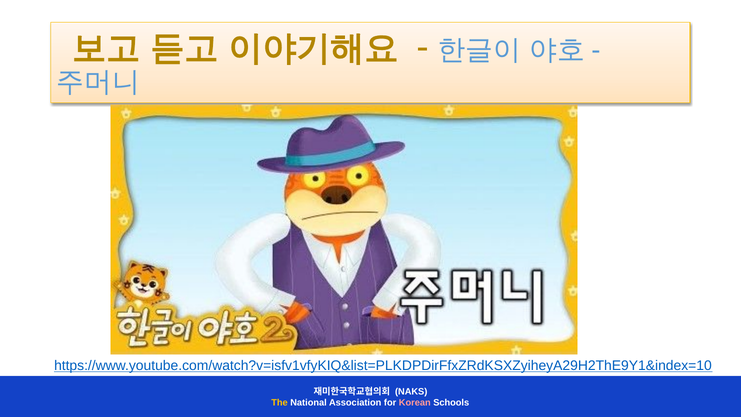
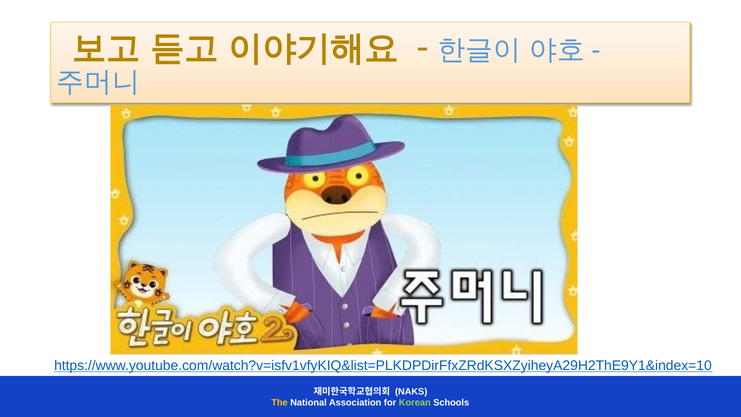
Korean colour: pink -> light green (415, 402)
